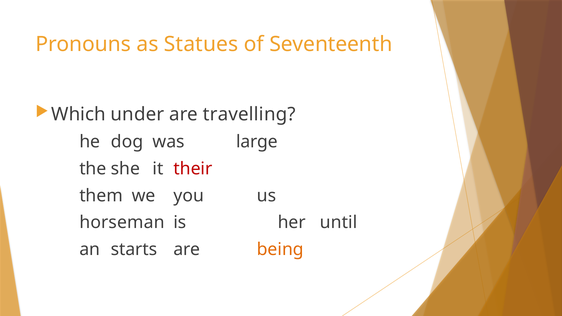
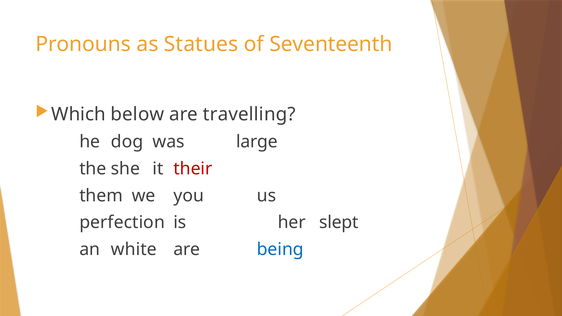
under: under -> below (137, 114)
horseman: horseman -> perfection (122, 223)
until: until -> slept (339, 223)
starts: starts -> white (134, 250)
being colour: orange -> blue (280, 250)
